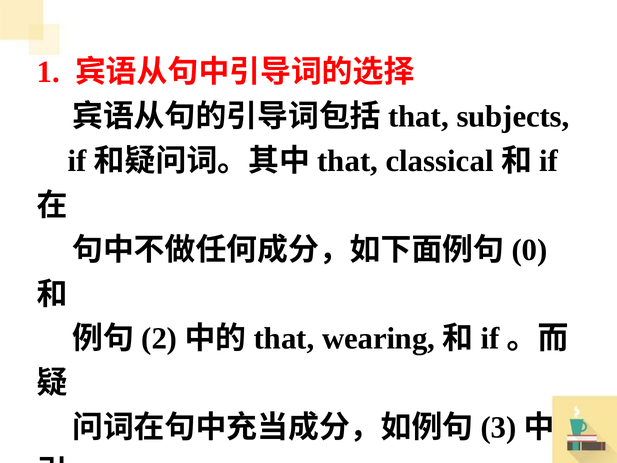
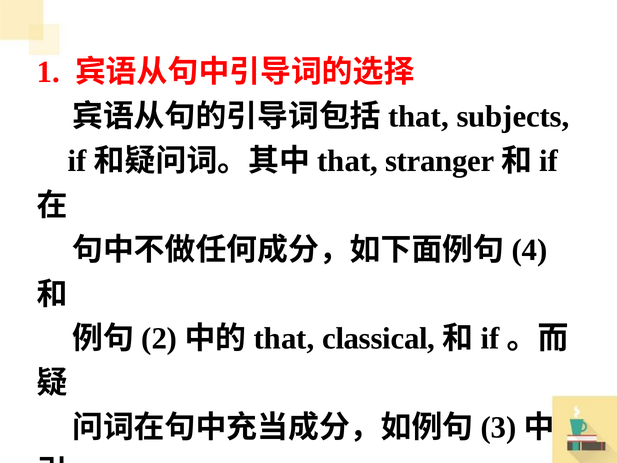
classical: classical -> stranger (440, 161)
0: 0 -> 4 (529, 250)
wearing: wearing -> classical (379, 339)
